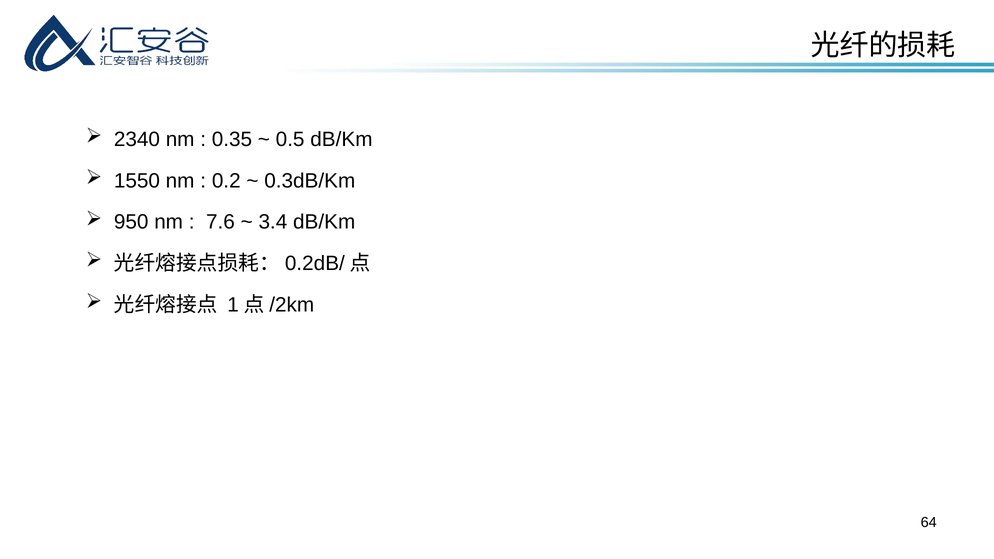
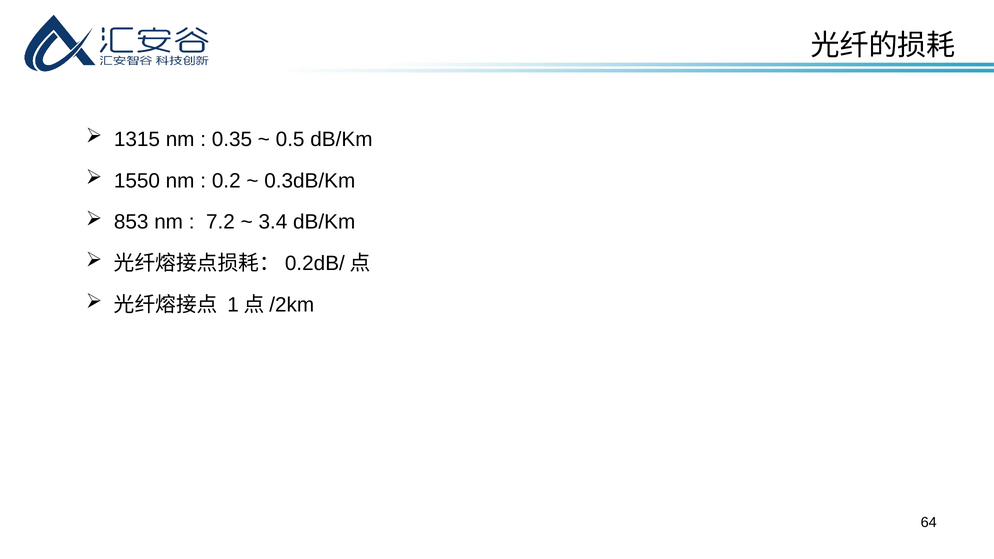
2340: 2340 -> 1315 (137, 139)
950: 950 -> 853 (131, 222)
7.6: 7.6 -> 7.2 (220, 222)
